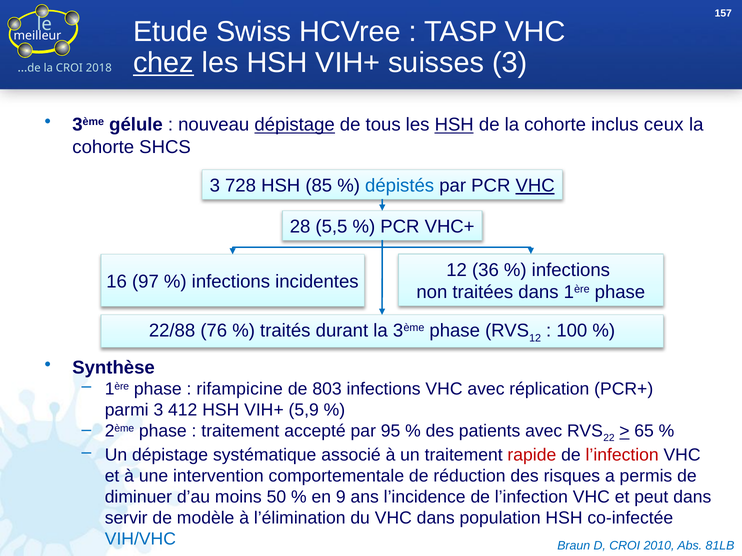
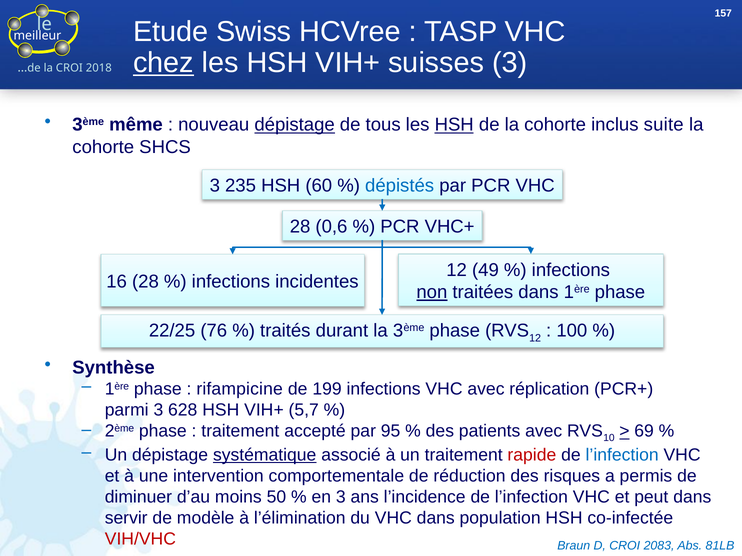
gélule: gélule -> même (136, 125)
ceux: ceux -> suite (664, 125)
728: 728 -> 235 (241, 186)
85: 85 -> 60 (319, 186)
VHC underline: present -> none (535, 186)
5,5: 5,5 -> 0,6 (331, 227)
36: 36 -> 49 (485, 270)
16 97: 97 -> 28 (145, 282)
non underline: none -> present (432, 292)
22/88: 22/88 -> 22/25 (172, 331)
803: 803 -> 199 (327, 389)
412: 412 -> 628 (183, 410)
5,9: 5,9 -> 5,7 (304, 410)
22: 22 -> 10 (609, 438)
65: 65 -> 69 (644, 431)
systématique underline: none -> present (265, 455)
l’infection colour: red -> blue (622, 455)
en 9: 9 -> 3 (341, 497)
VIH/VHC colour: blue -> red (140, 539)
2010: 2010 -> 2083 (659, 546)
